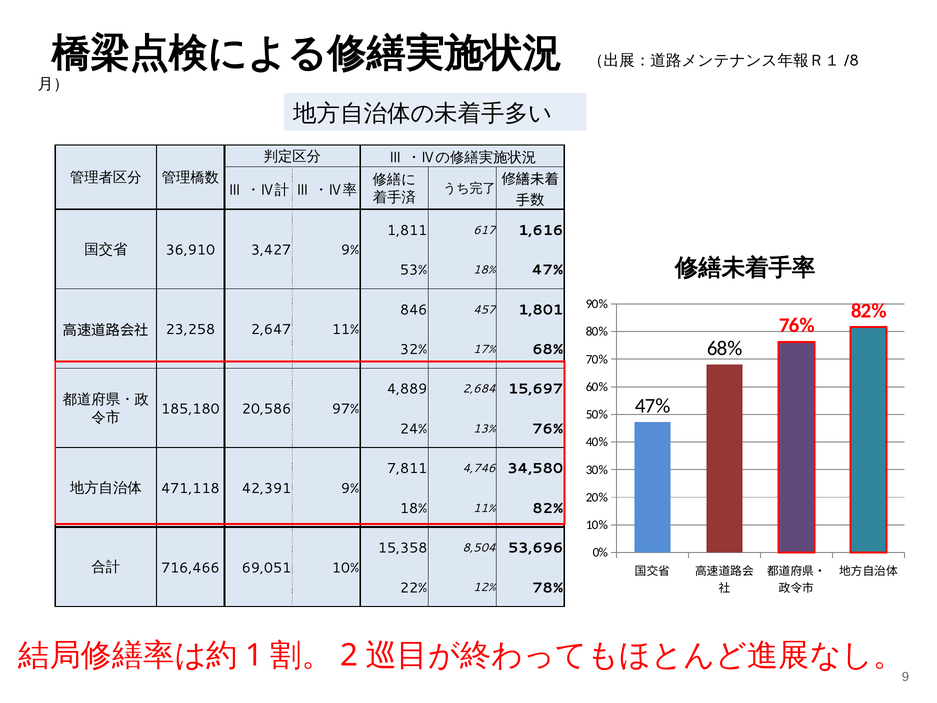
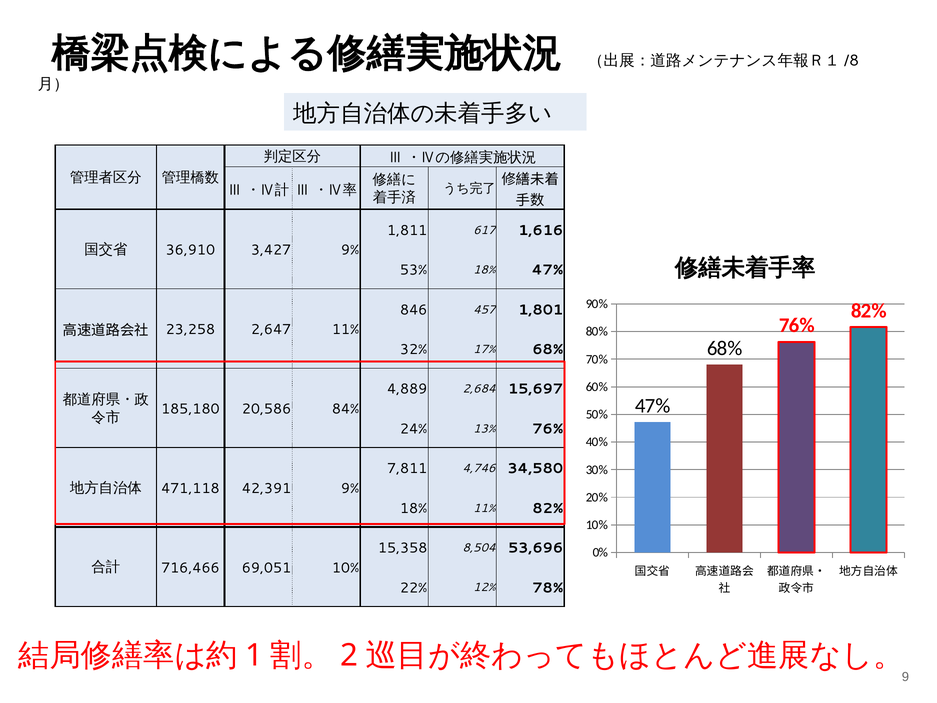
97%: 97% -> 84% (346, 409)
